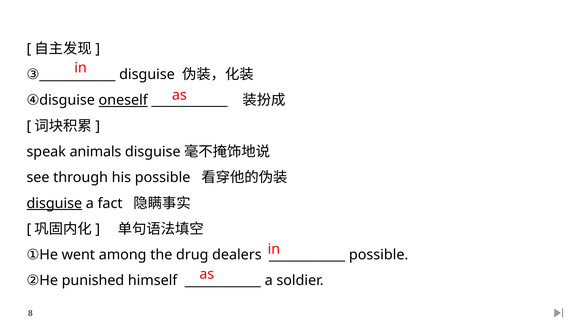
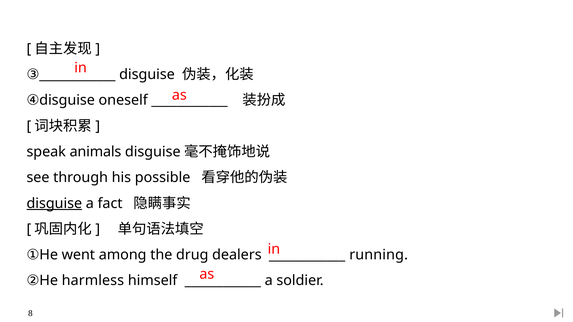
oneself underline: present -> none (123, 100)
possible: possible -> running (379, 255)
punished: punished -> harmless (93, 281)
